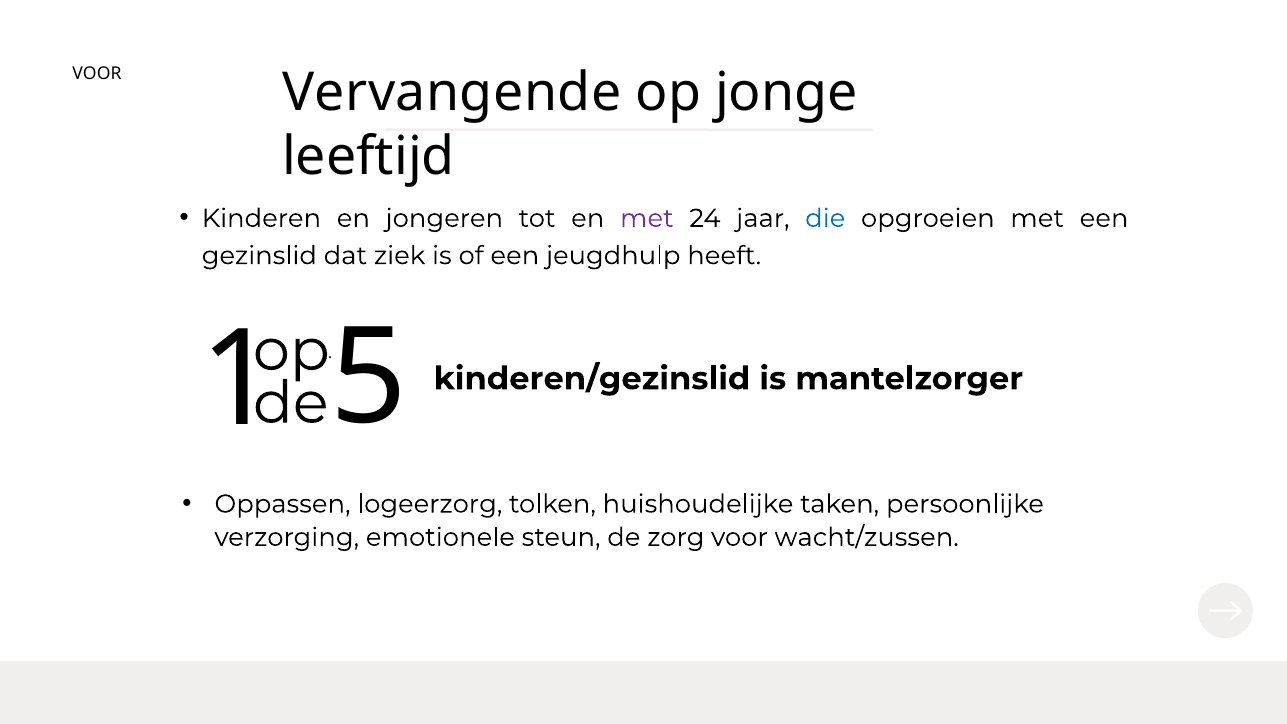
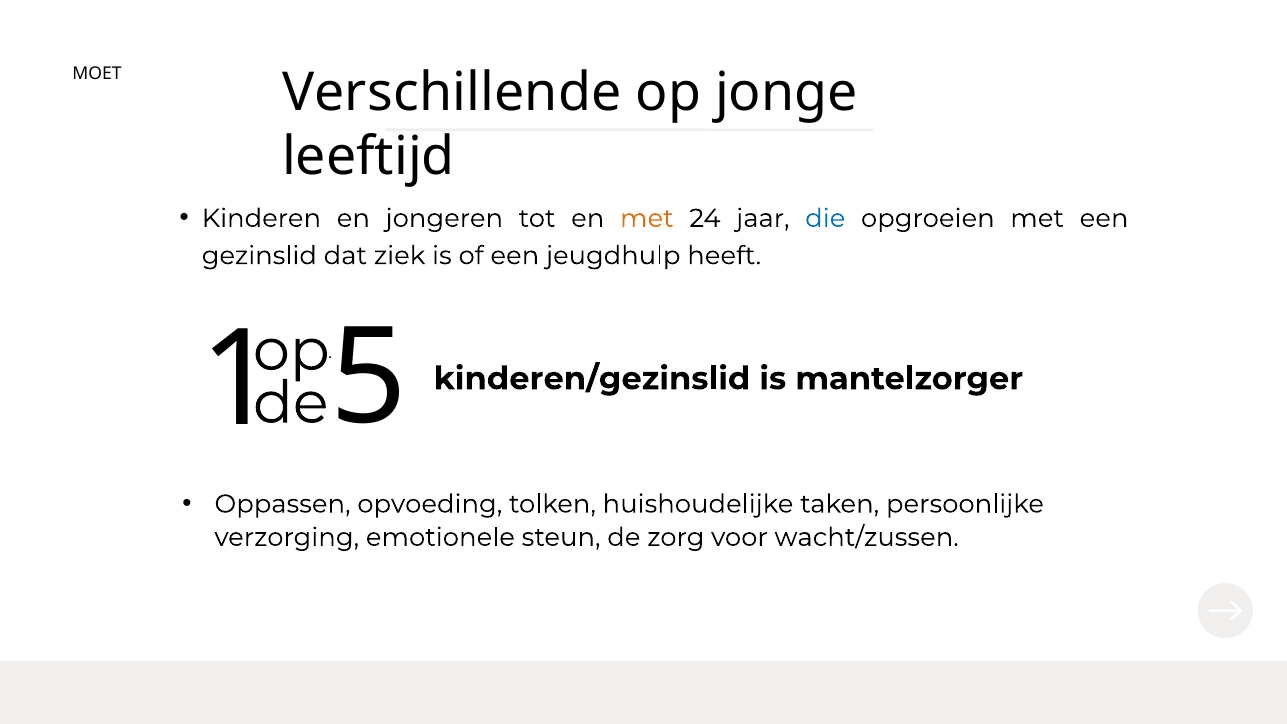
VOOR: VOOR -> MOET (97, 74)
Vervangende: Vervangende -> Verschillende (452, 93)
met colour: purple -> orange (647, 218)
logeerzorg: logeerzorg -> opvoeding (430, 504)
